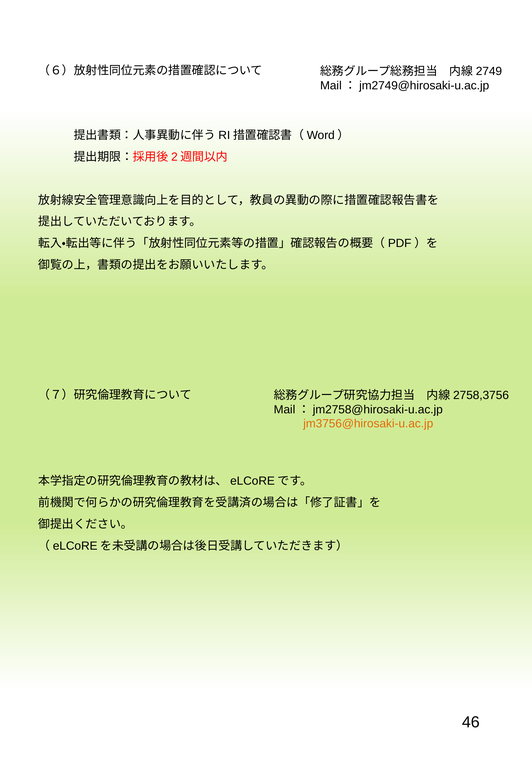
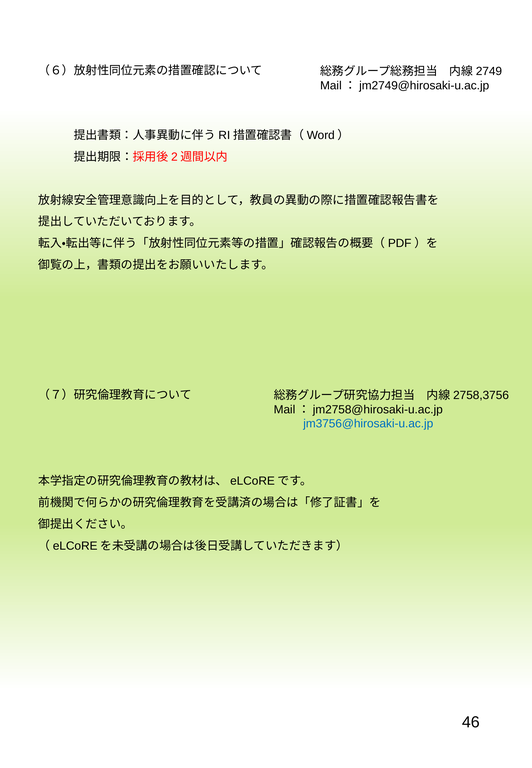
jm3756@hirosaki-u.ac.jp colour: orange -> blue (368, 424)
